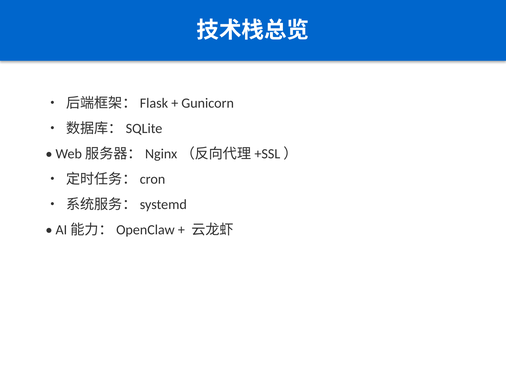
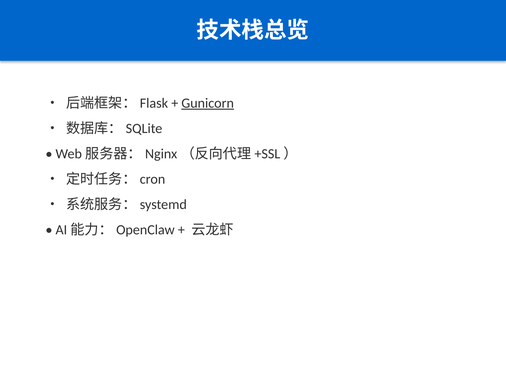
Gunicorn underline: none -> present (208, 103)
